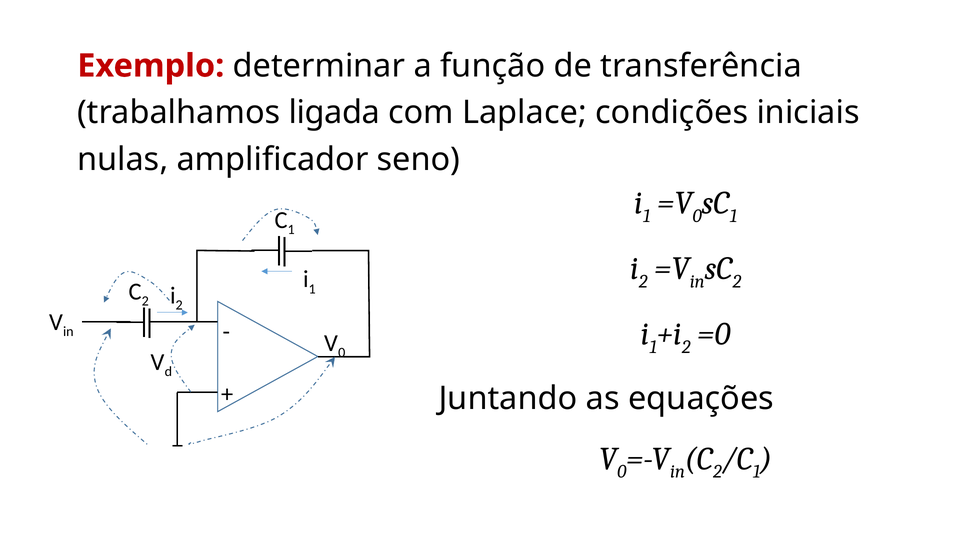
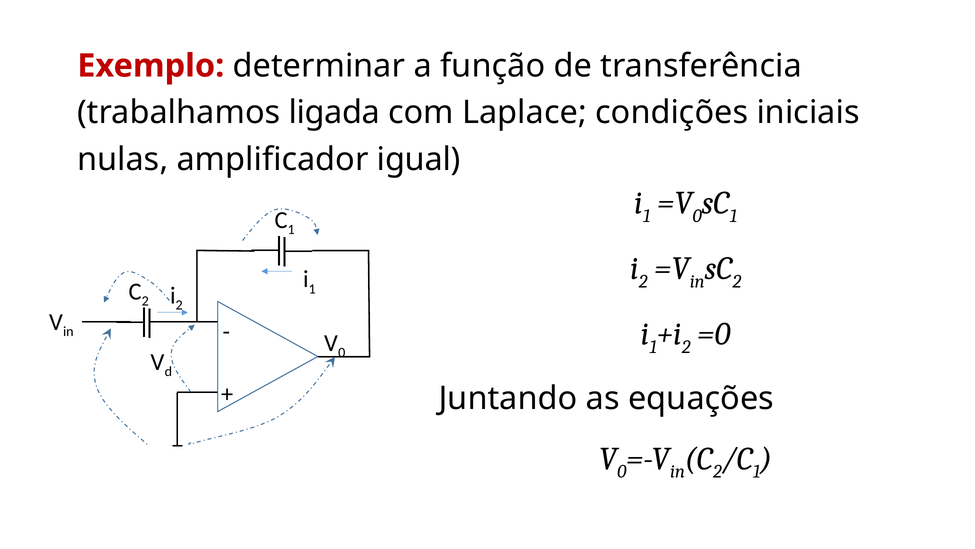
seno: seno -> igual (419, 159)
